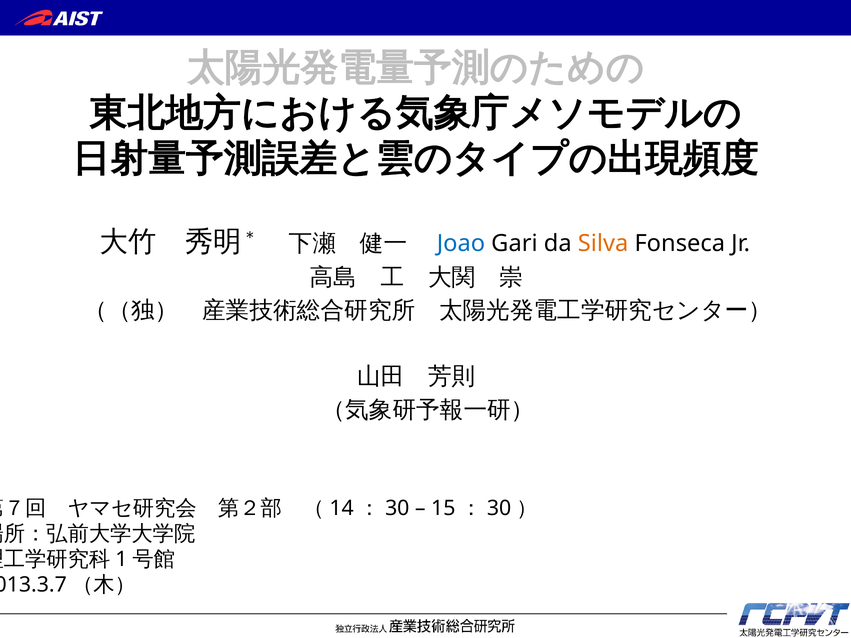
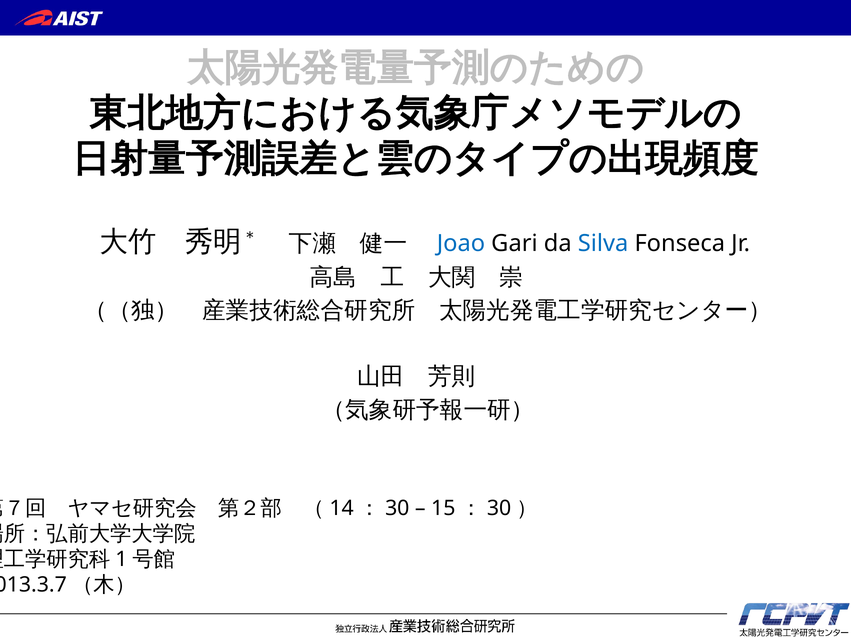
Silva colour: orange -> blue (603, 243)
